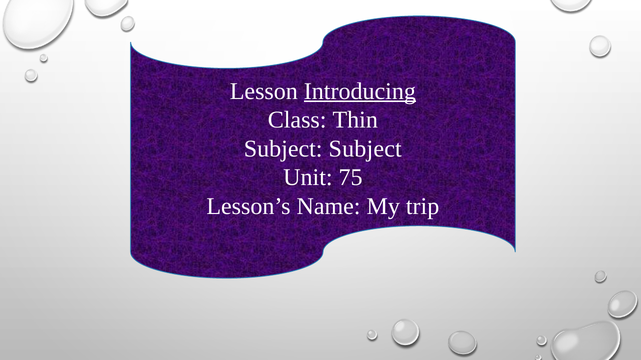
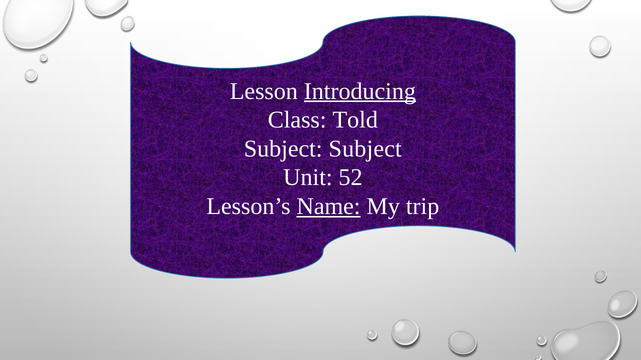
Thin: Thin -> Told (355, 120)
75: 75 -> 52 (351, 178)
Name underline: none -> present (329, 207)
